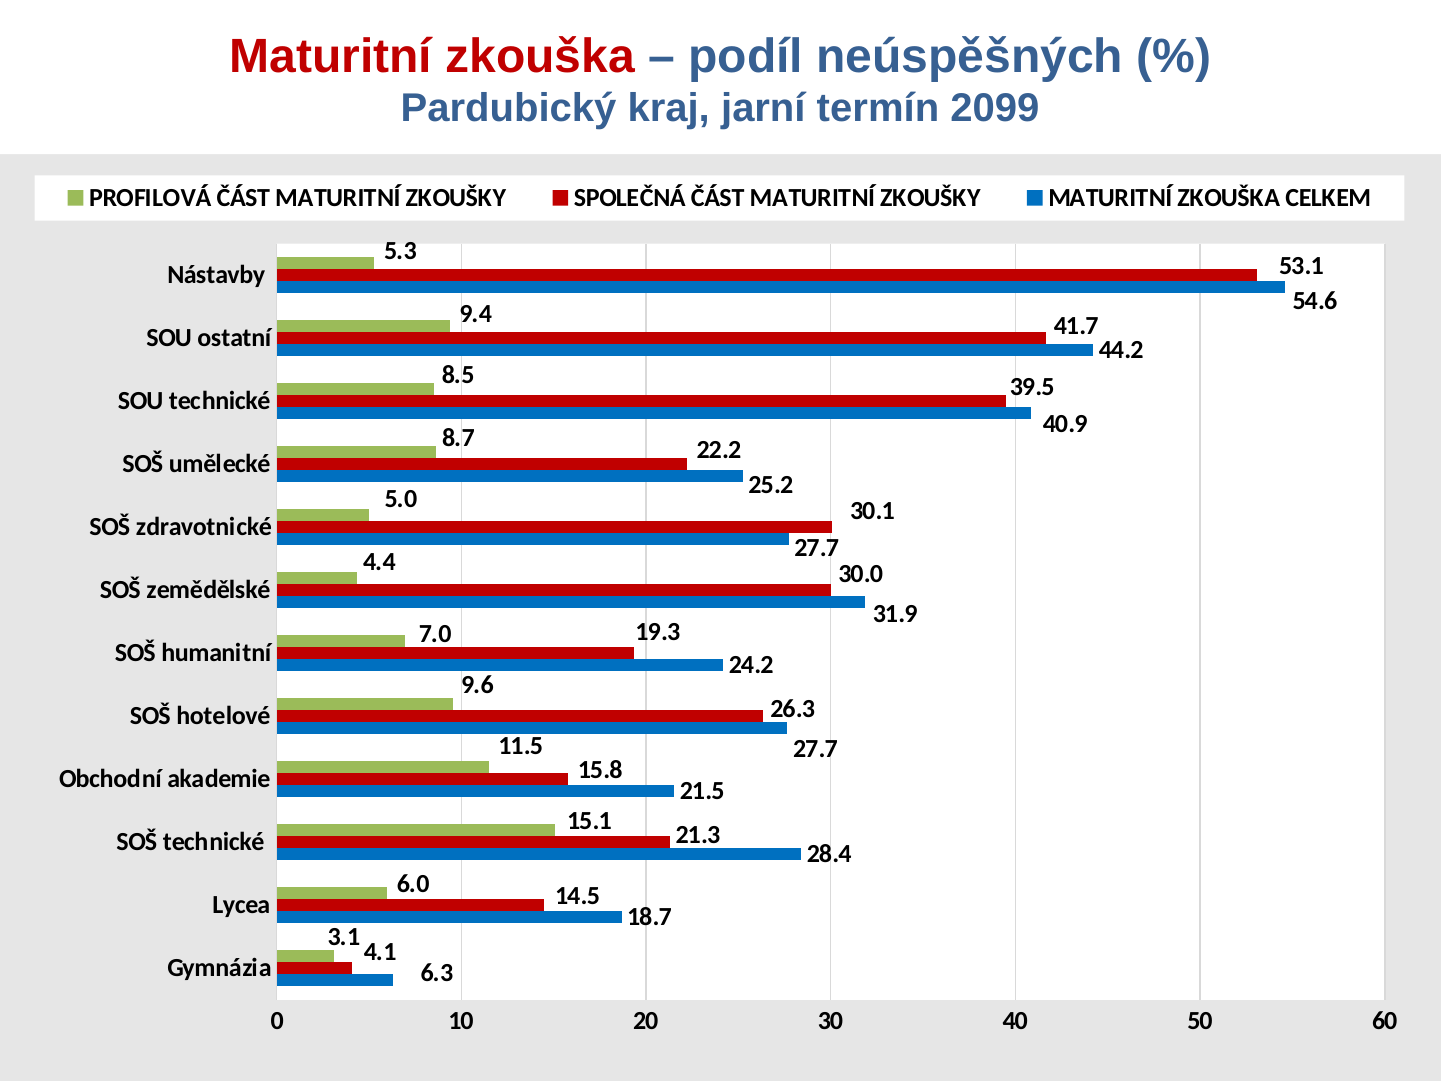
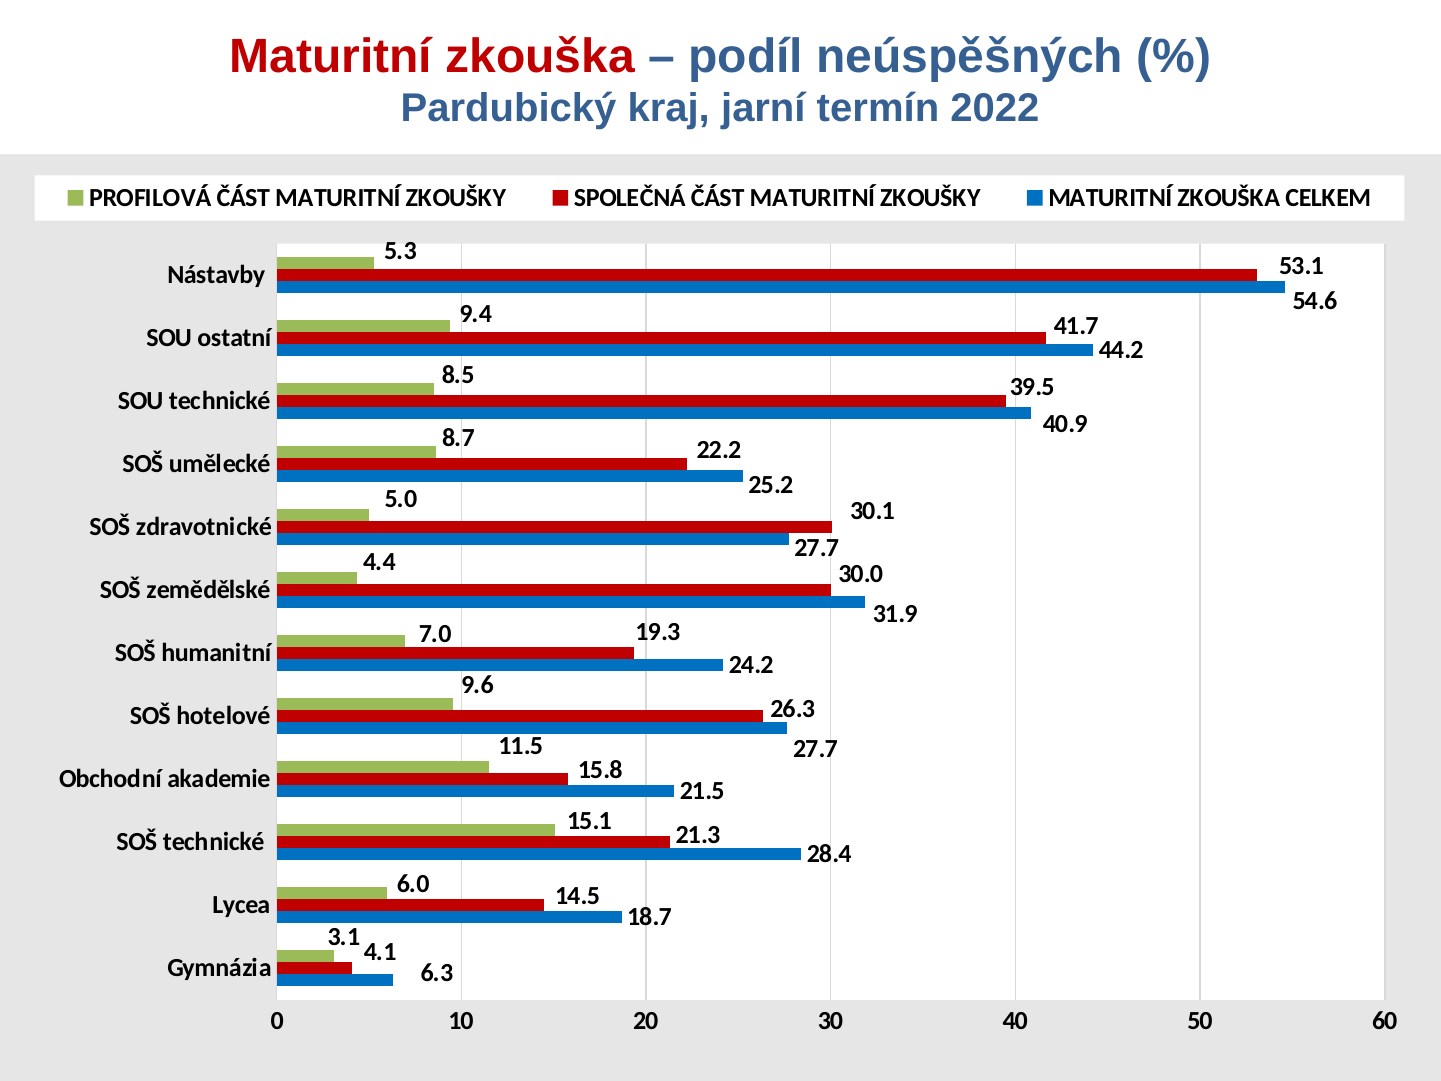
2099: 2099 -> 2022 (995, 109)
